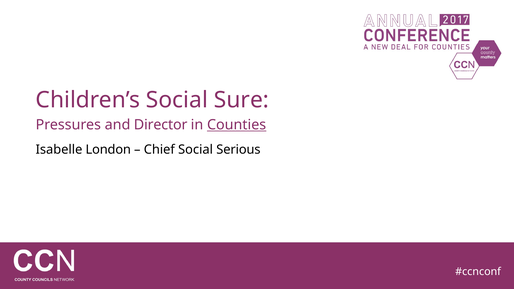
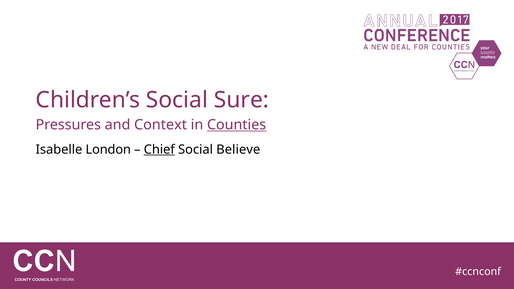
Director: Director -> Context (161, 125)
Chief underline: none -> present (159, 150)
Serious: Serious -> Believe (238, 150)
